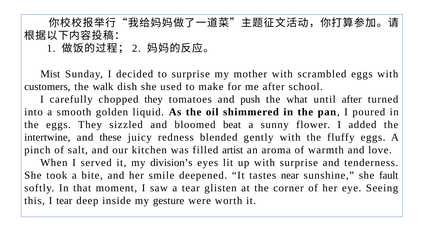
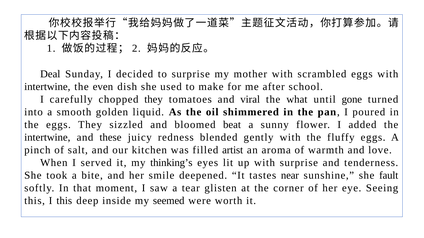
Mist: Mist -> Deal (50, 74)
customers: customers -> intertwine (47, 87)
walk: walk -> even (103, 87)
push: push -> viral (250, 99)
until after: after -> gone (352, 99)
division’s: division’s -> thinking’s (171, 163)
I tear: tear -> this (64, 201)
gesture: gesture -> seemed (169, 201)
